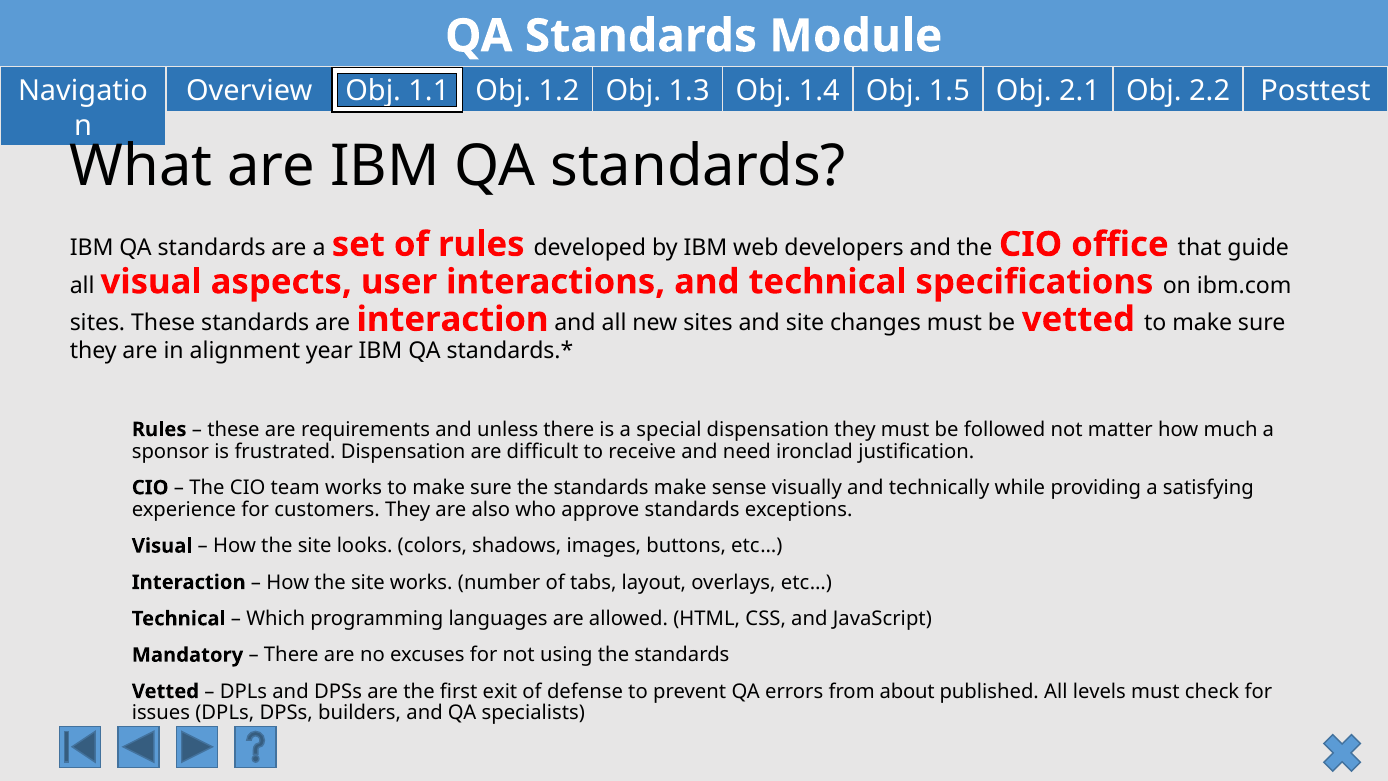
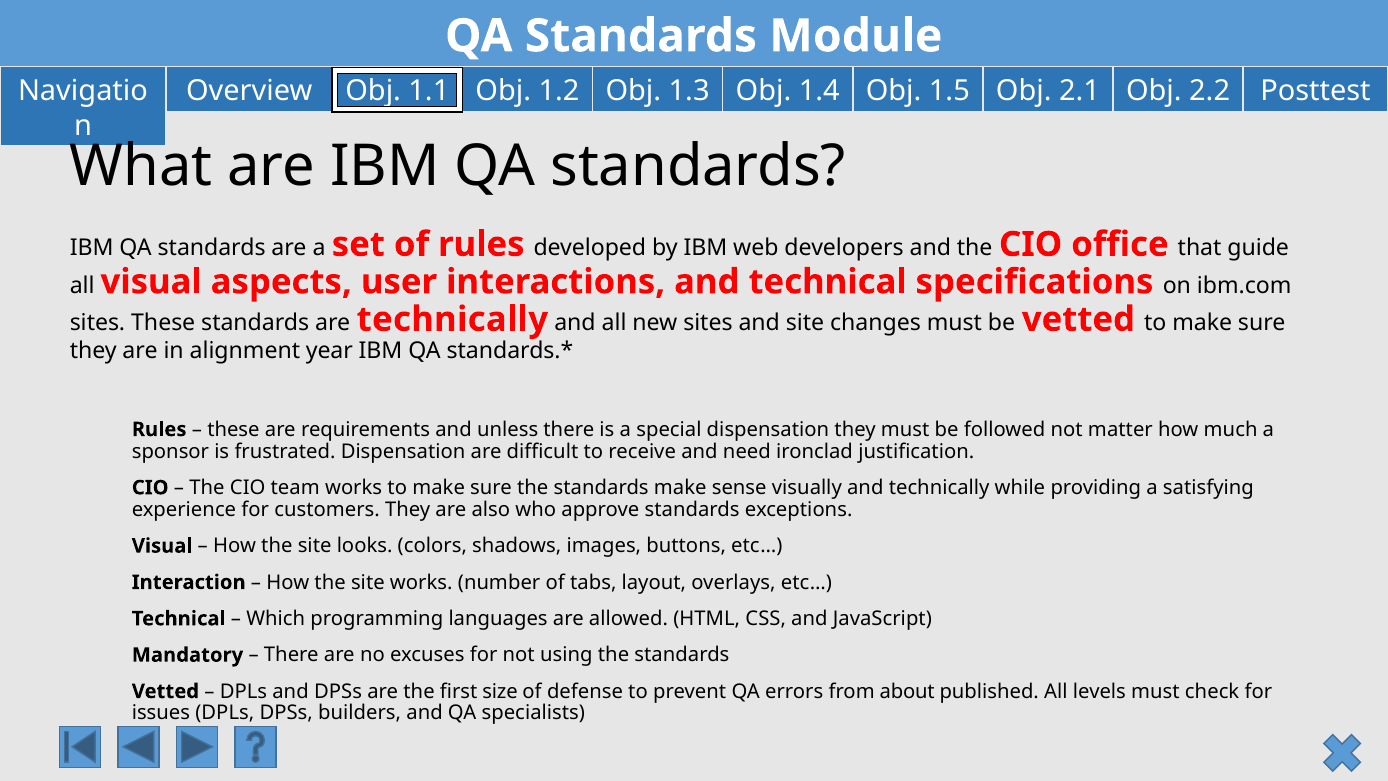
are interaction: interaction -> technically (452, 319)
exit: exit -> size (500, 691)
